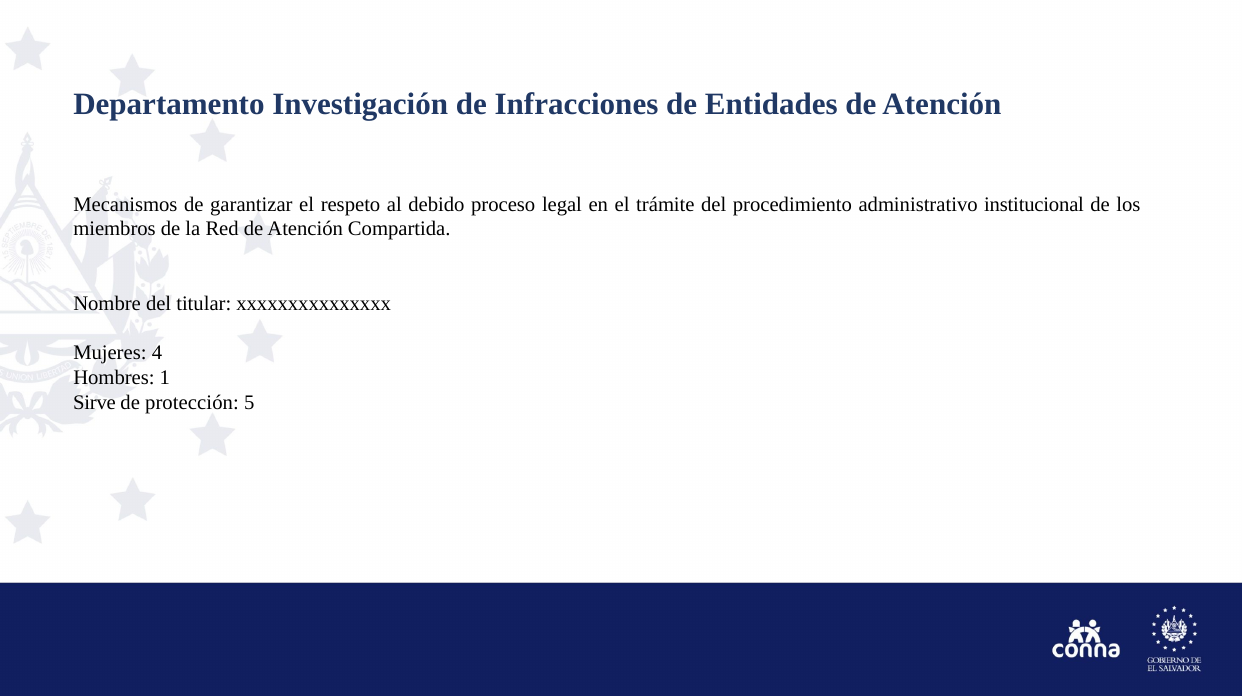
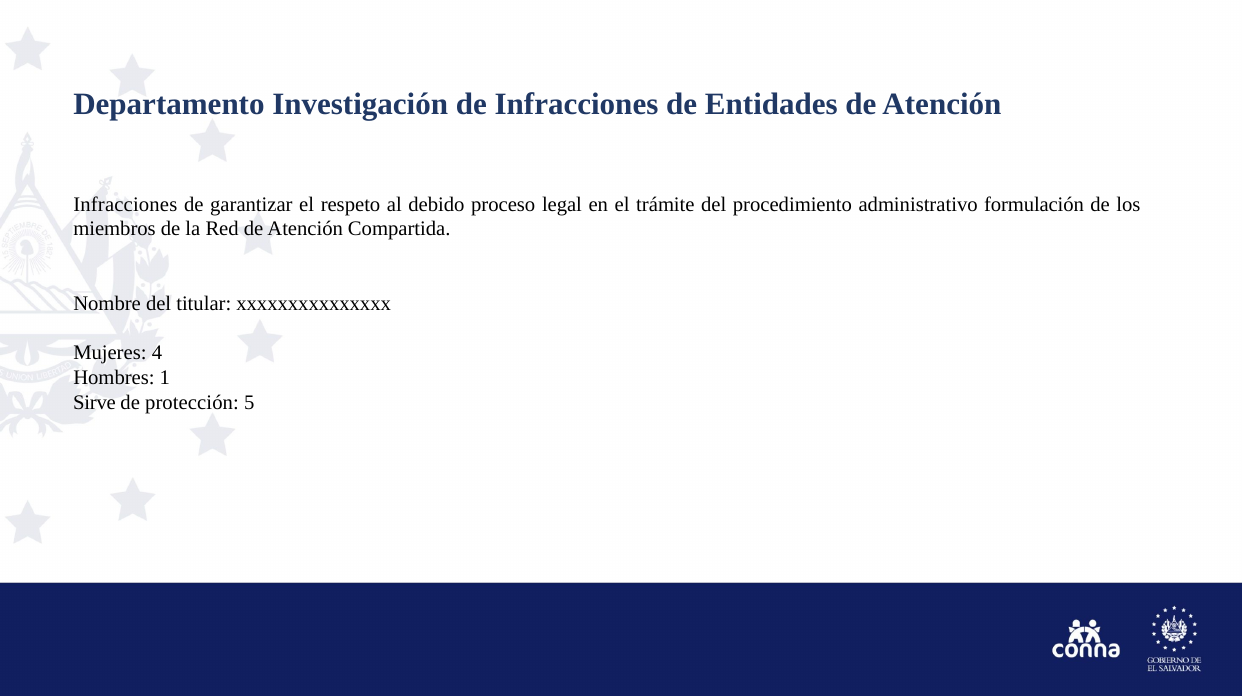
Mecanismos: Mecanismos -> Infracciones (125, 204)
institucional: institucional -> formulación (1034, 204)
